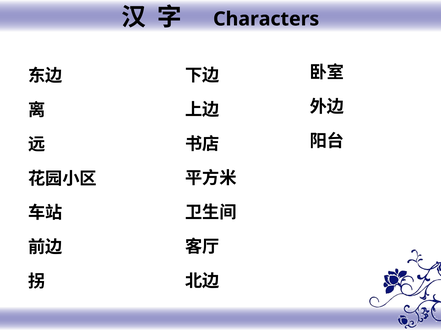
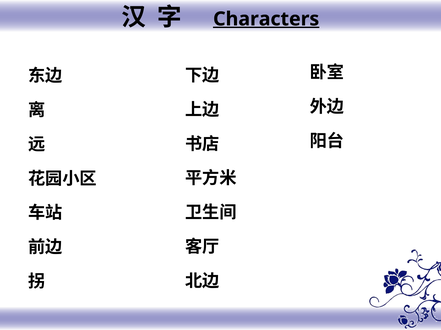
Characters underline: none -> present (266, 19)
